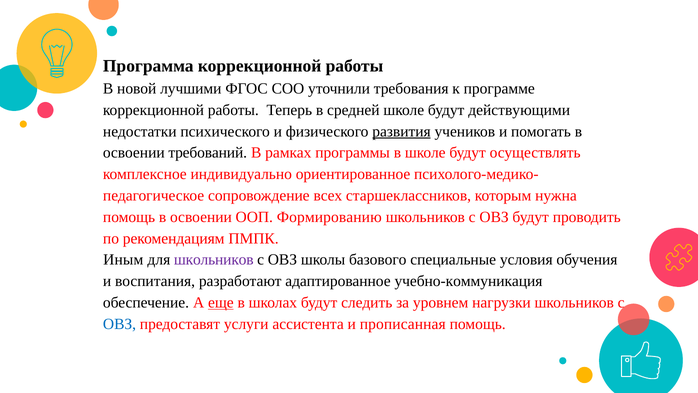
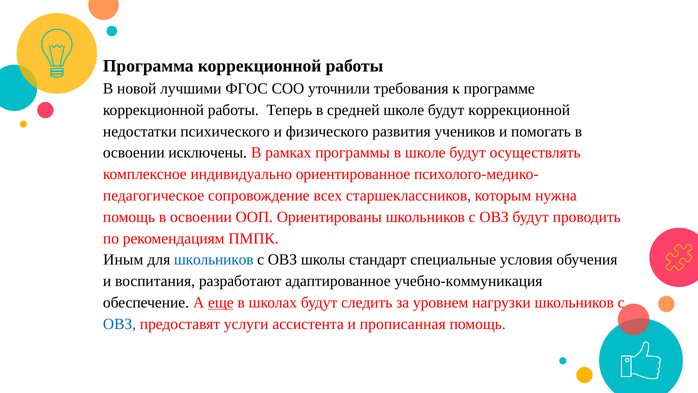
будут действующими: действующими -> коррекционной (519, 110)
развития underline: present -> none (401, 131)
требований: требований -> исключены (208, 153)
Формированию: Формированию -> Ориентированы (329, 217)
школьников colour: purple -> blue (214, 260)
базового: базового -> стандарт (378, 260)
